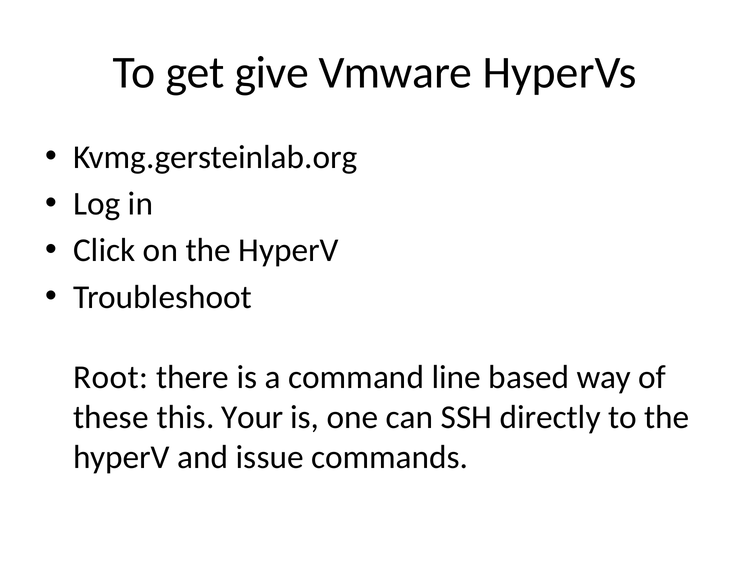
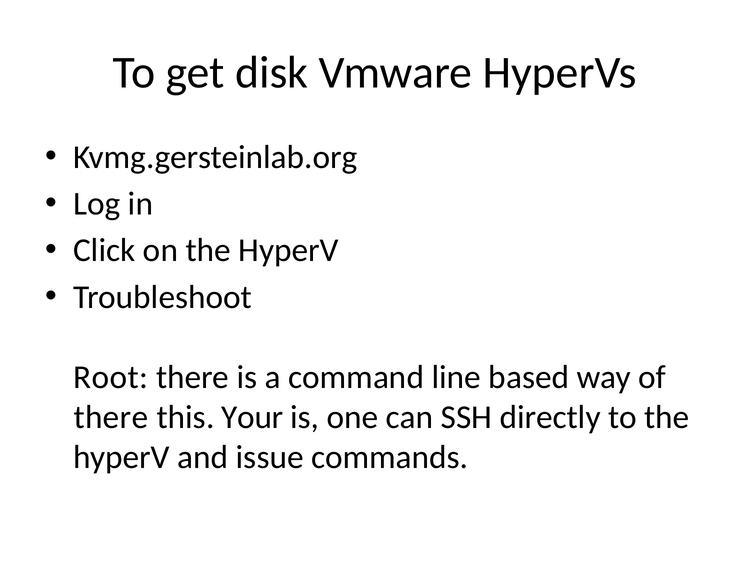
give: give -> disk (272, 73)
these: these -> there (111, 417)
